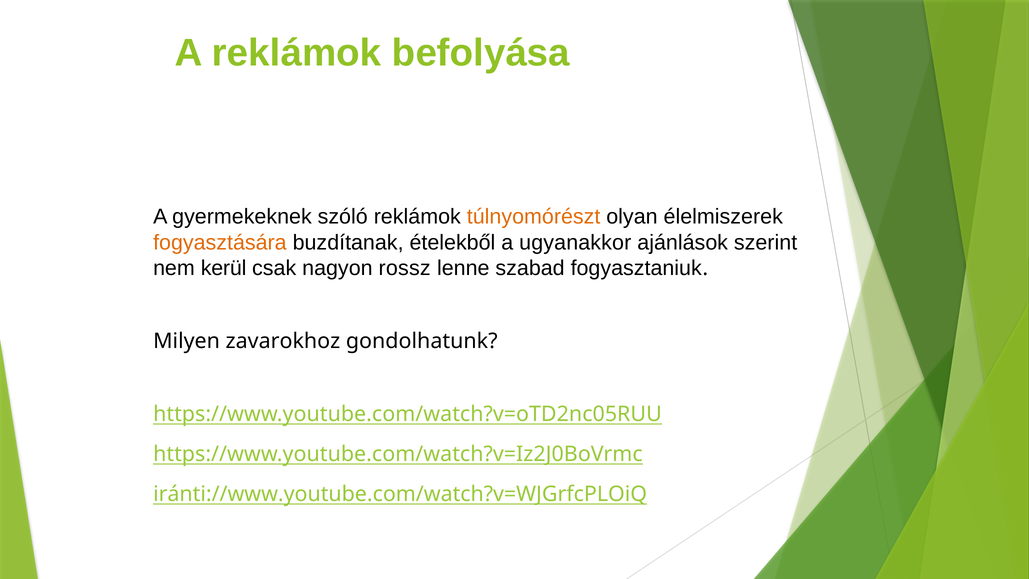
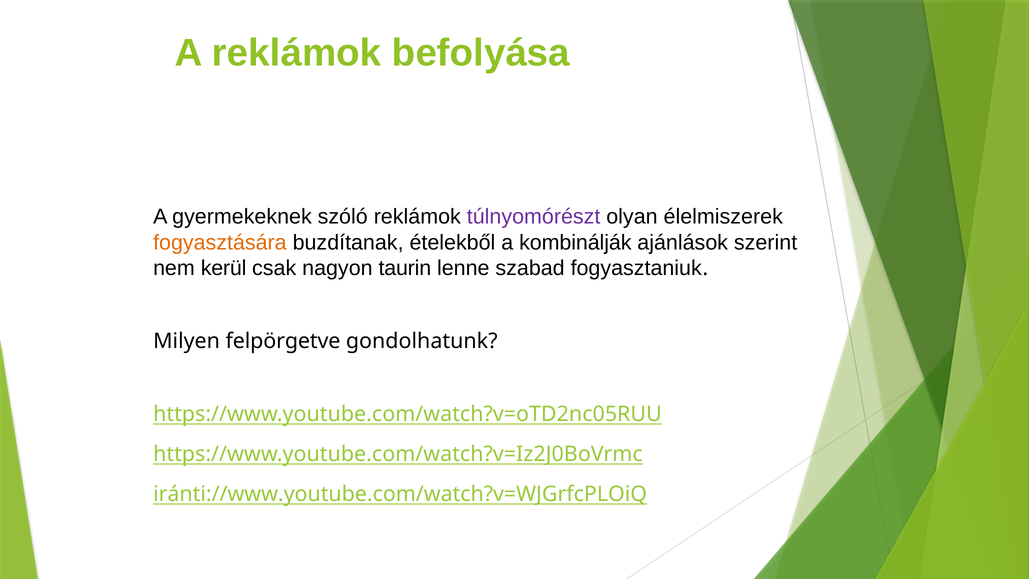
túlnyomórészt colour: orange -> purple (534, 217)
ugyanakkor: ugyanakkor -> kombinálják (575, 242)
rossz: rossz -> taurin (405, 268)
zavarokhoz: zavarokhoz -> felpörgetve (283, 341)
